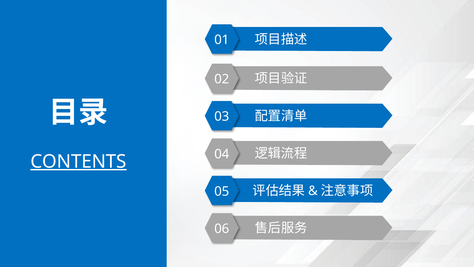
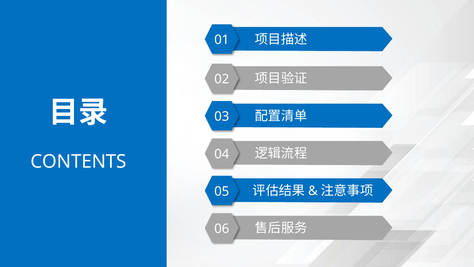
CONTENTS underline: present -> none (79, 161)
